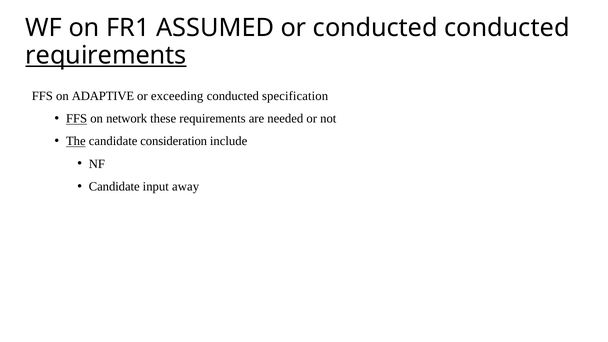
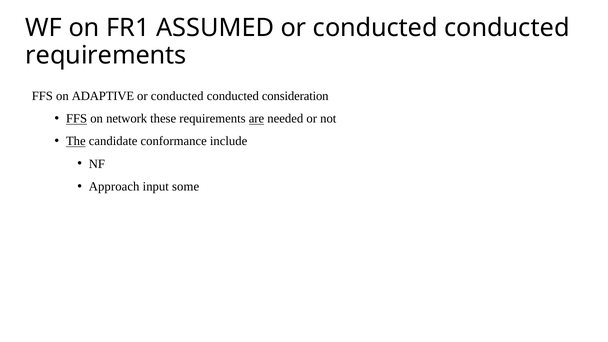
requirements underline: present -> none (106, 55)
exceeding: exceeding -> conducted (177, 96)
specification: specification -> consideration (295, 96)
are underline: none -> present (256, 119)
consideration: consideration -> conformance (174, 141)
Candidate: Candidate -> Approach (114, 186)
away: away -> some (186, 186)
